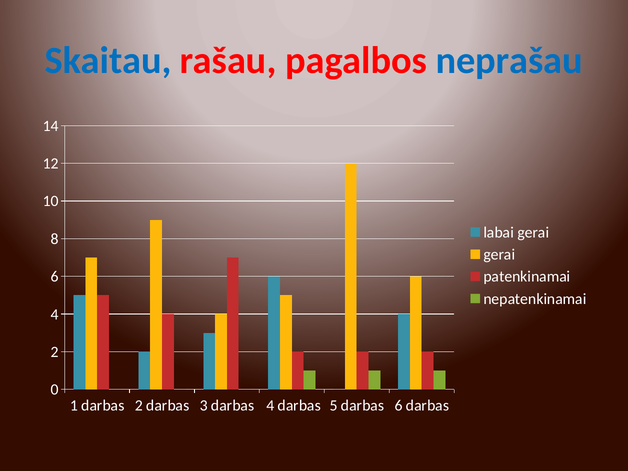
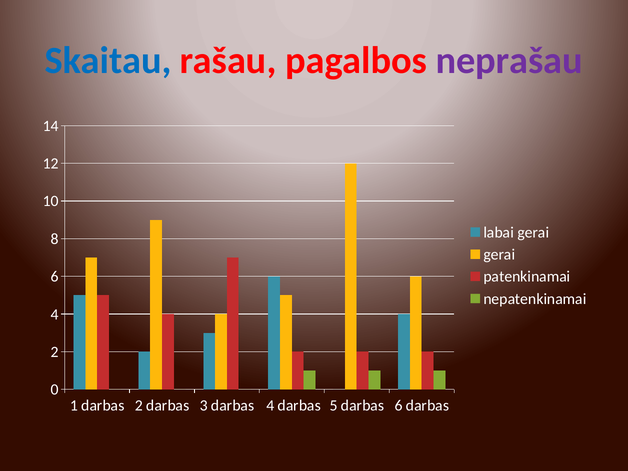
neprašau colour: blue -> purple (509, 61)
